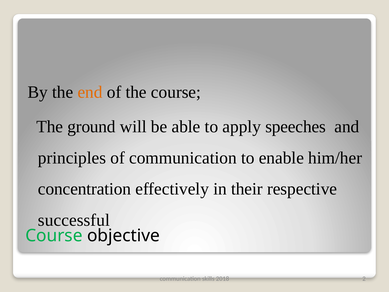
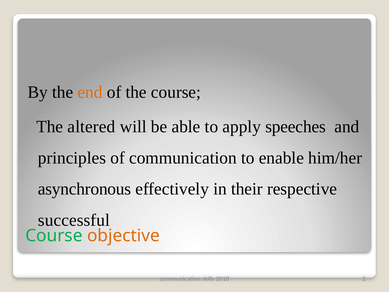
ground: ground -> altered (91, 127)
concentration: concentration -> asynchronous (85, 189)
objective colour: black -> orange (123, 236)
